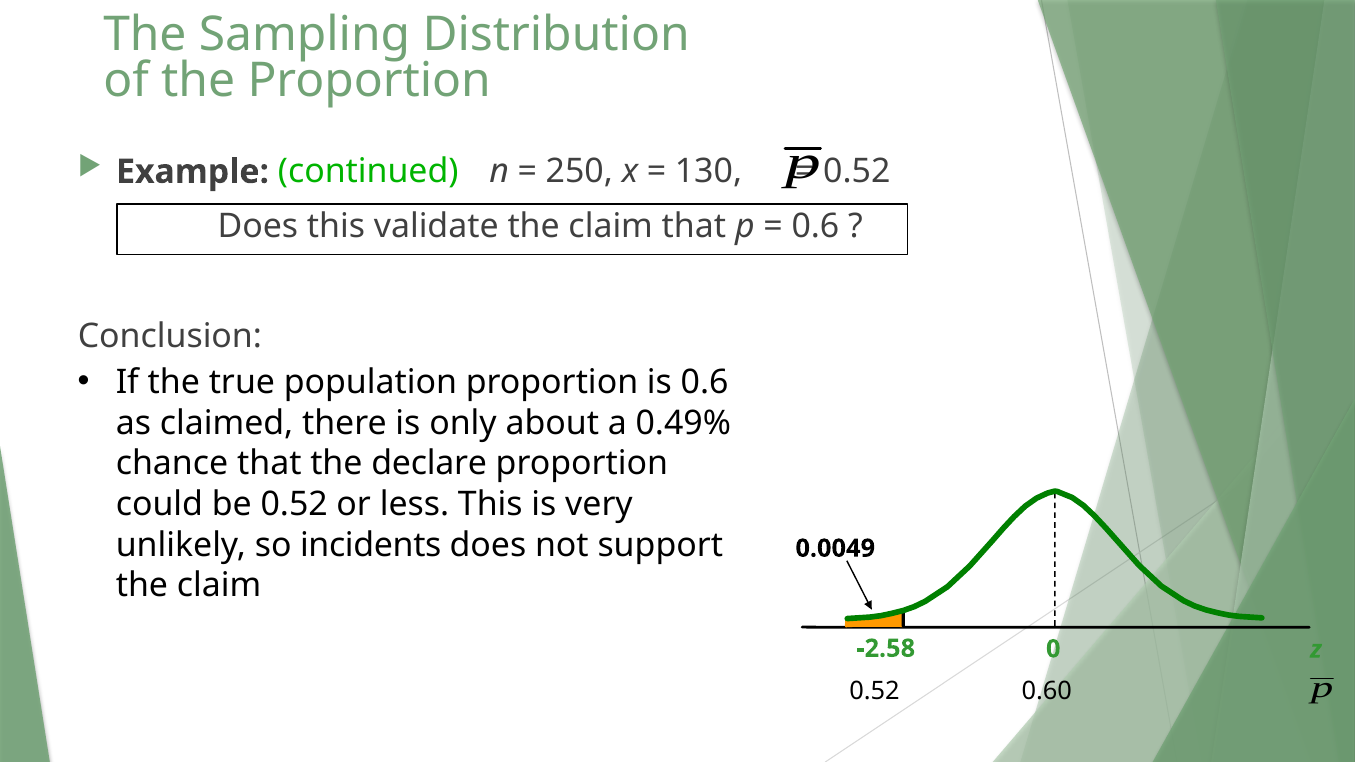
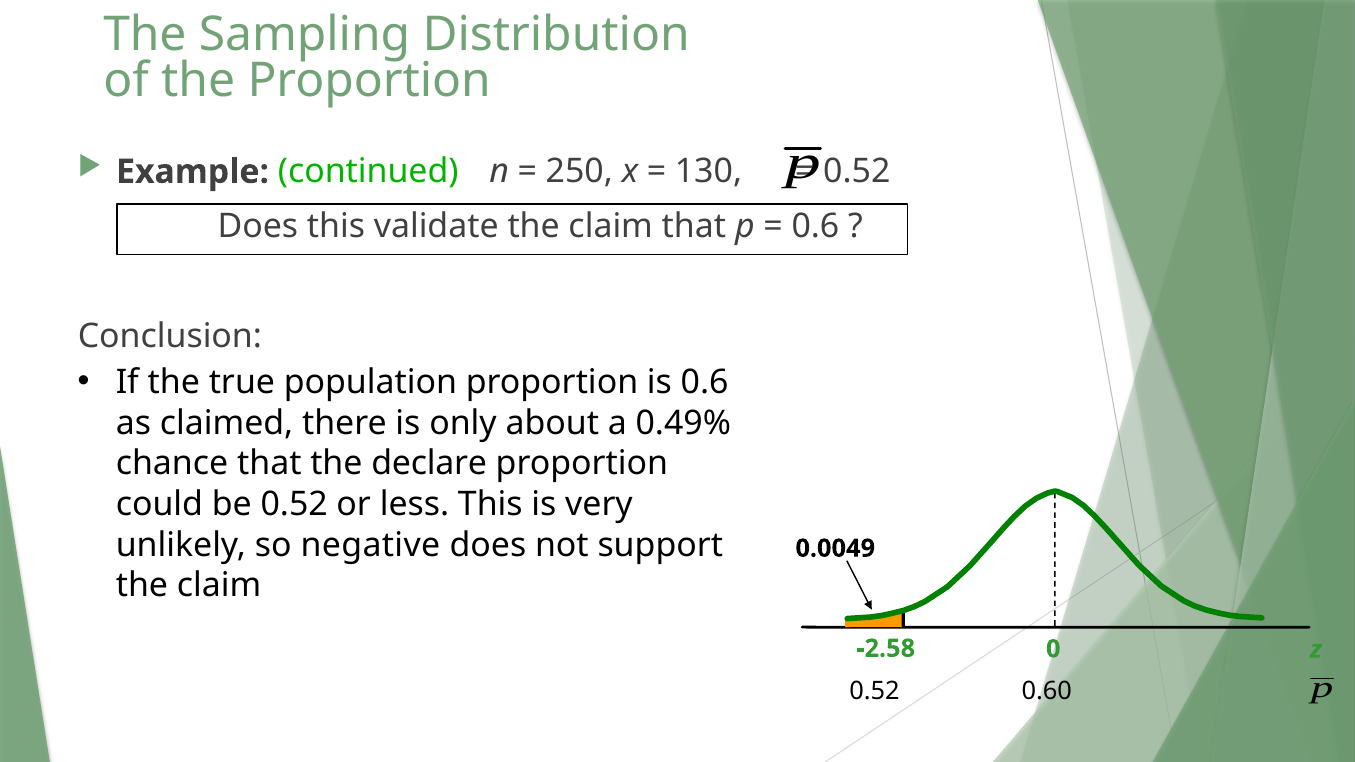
incidents: incidents -> negative (370, 545)
